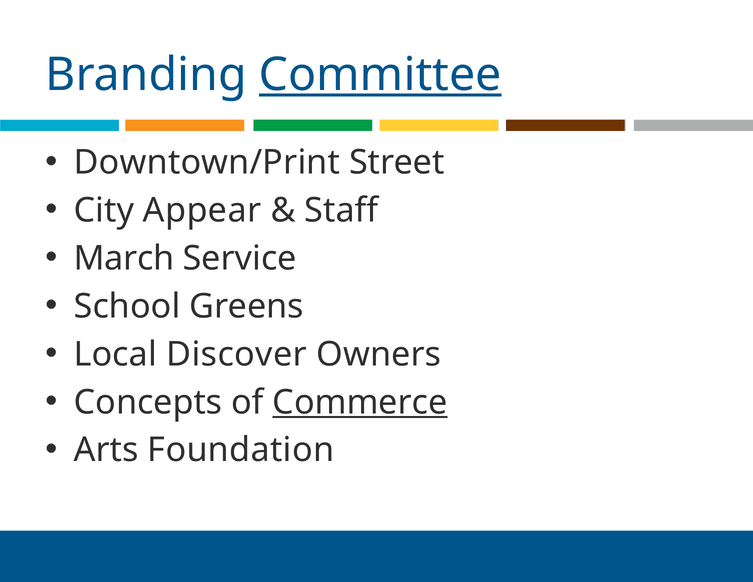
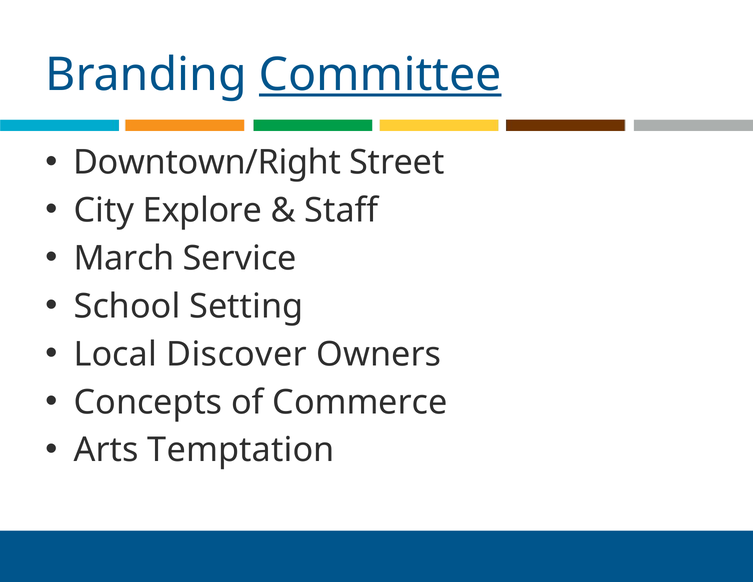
Downtown/Print: Downtown/Print -> Downtown/Right (207, 163)
Appear: Appear -> Explore (202, 210)
Greens: Greens -> Setting (246, 306)
Commerce underline: present -> none (360, 402)
Foundation: Foundation -> Temptation (241, 450)
